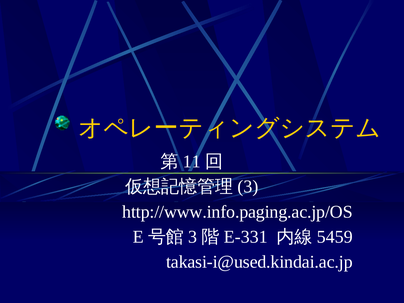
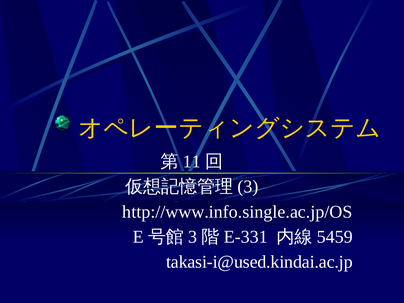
http://www.info.paging.ac.jp/OS: http://www.info.paging.ac.jp/OS -> http://www.info.single.ac.jp/OS (237, 212)
